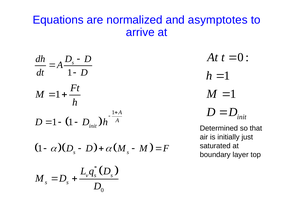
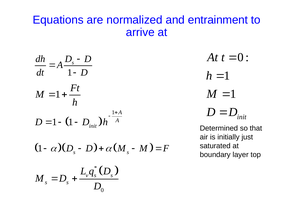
asymptotes: asymptotes -> entrainment (218, 20)
